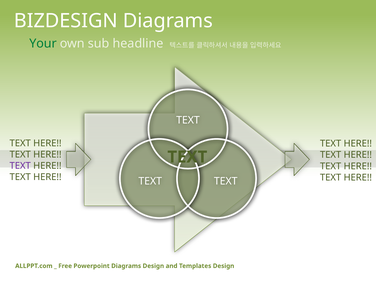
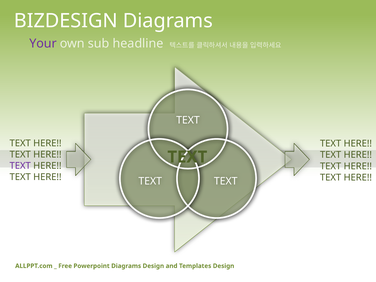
Your colour: green -> purple (43, 43)
